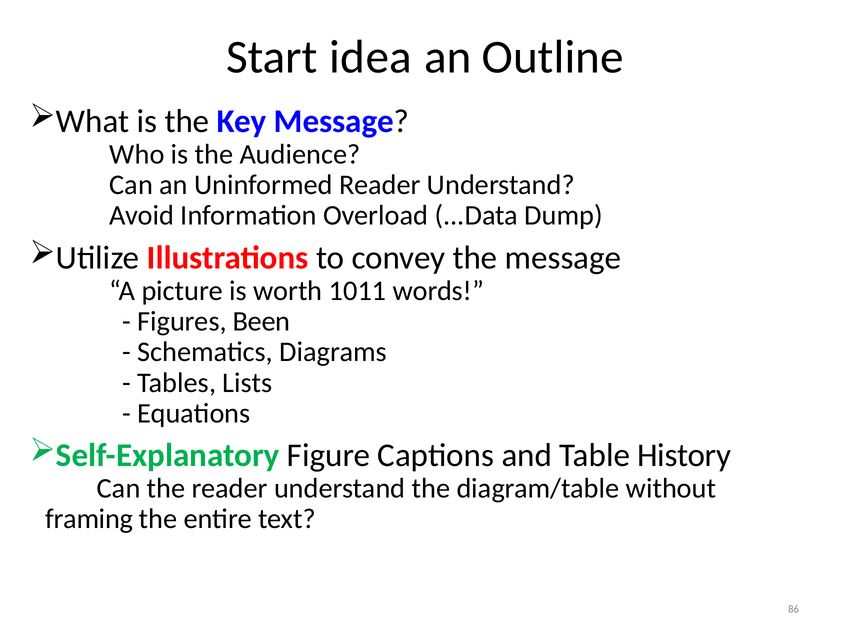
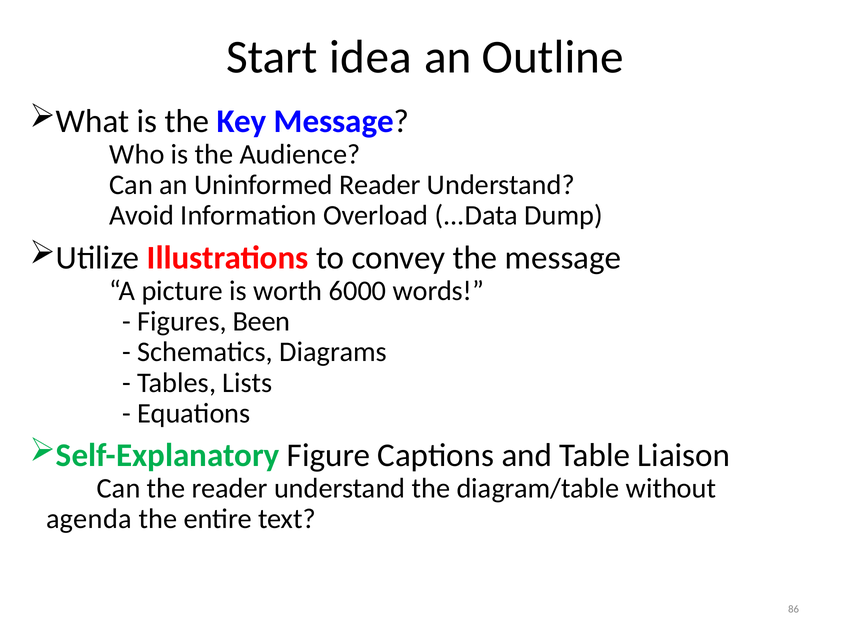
1011: 1011 -> 6000 (358, 291)
History: History -> Liaison (684, 455)
framing: framing -> agenda (89, 519)
